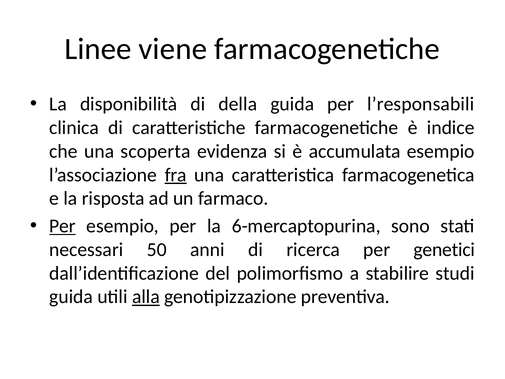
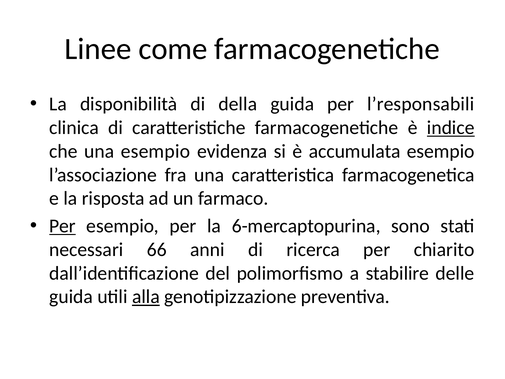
viene: viene -> come (173, 49)
indice underline: none -> present (451, 128)
una scoperta: scoperta -> esempio (155, 151)
fra underline: present -> none (176, 175)
50: 50 -> 66 (157, 249)
genetici: genetici -> chiarito (444, 249)
studi: studi -> delle (455, 273)
